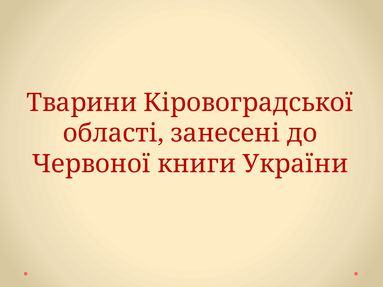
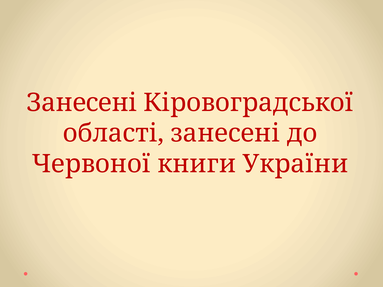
Тварини: Тварини -> Занесені (82, 103)
